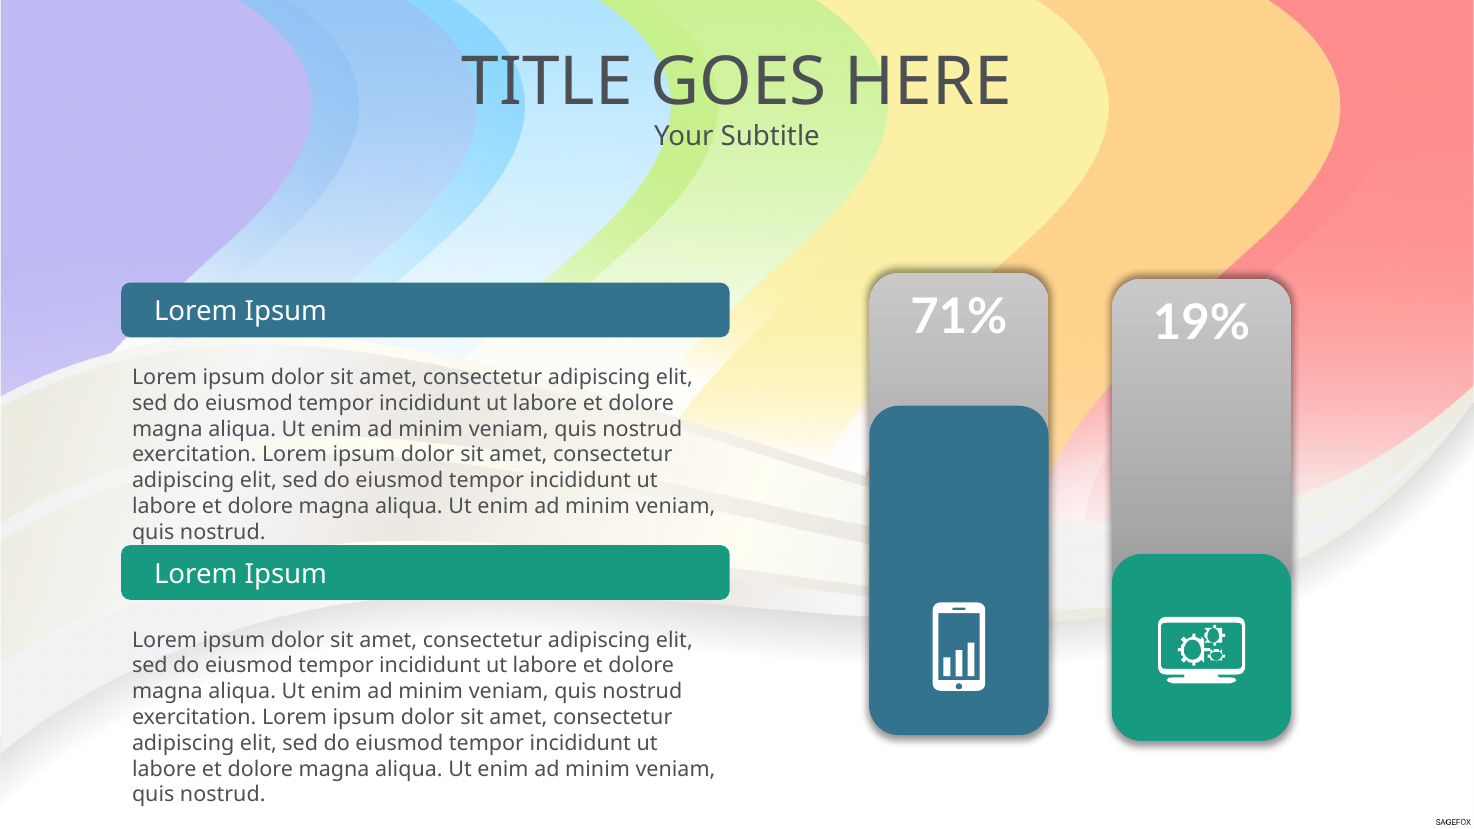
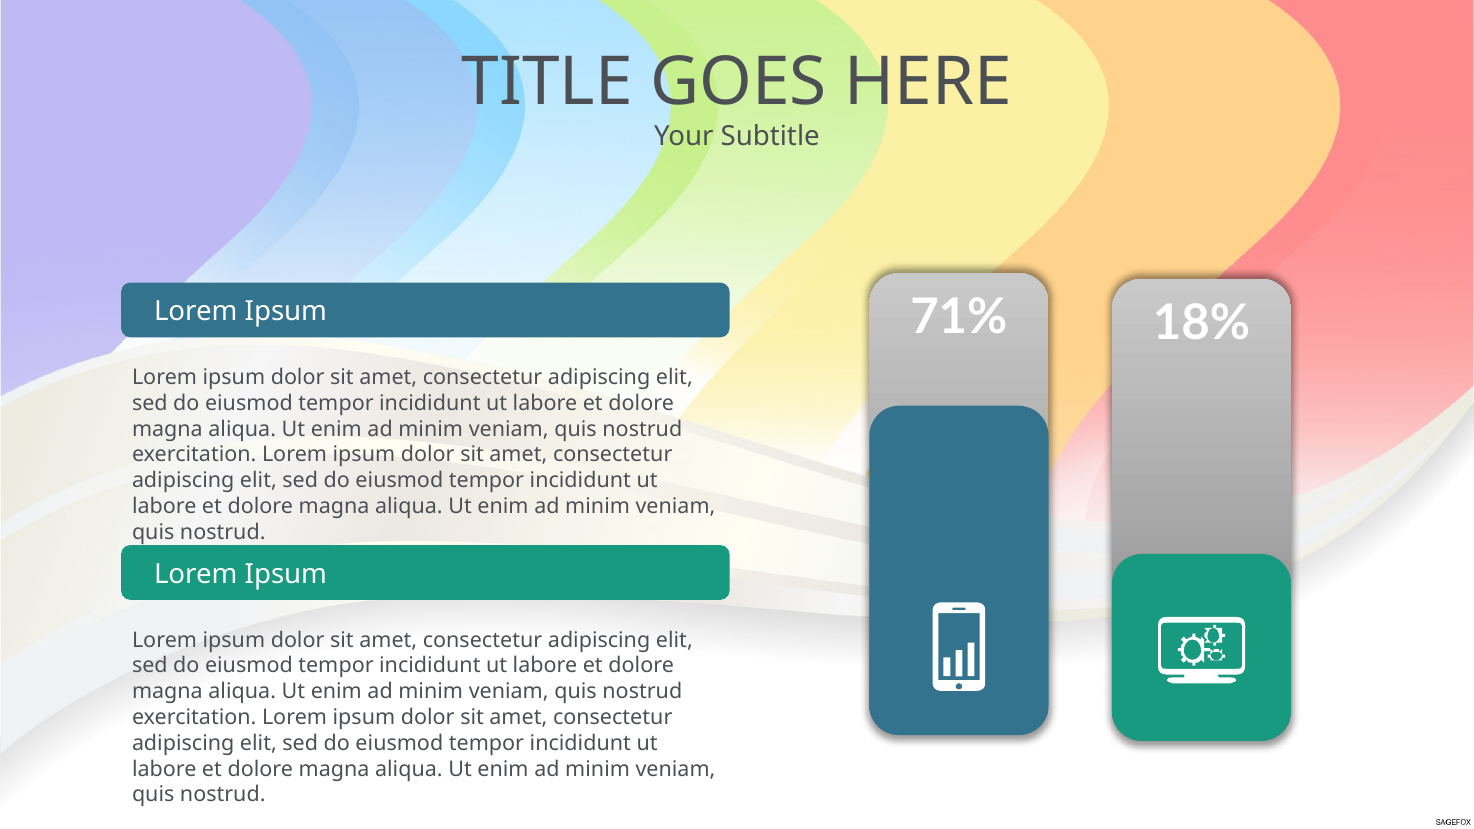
19%: 19% -> 18% (1201, 323)
